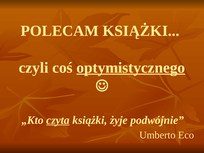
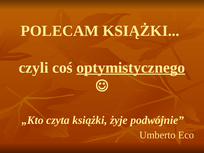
czyta underline: present -> none (58, 120)
